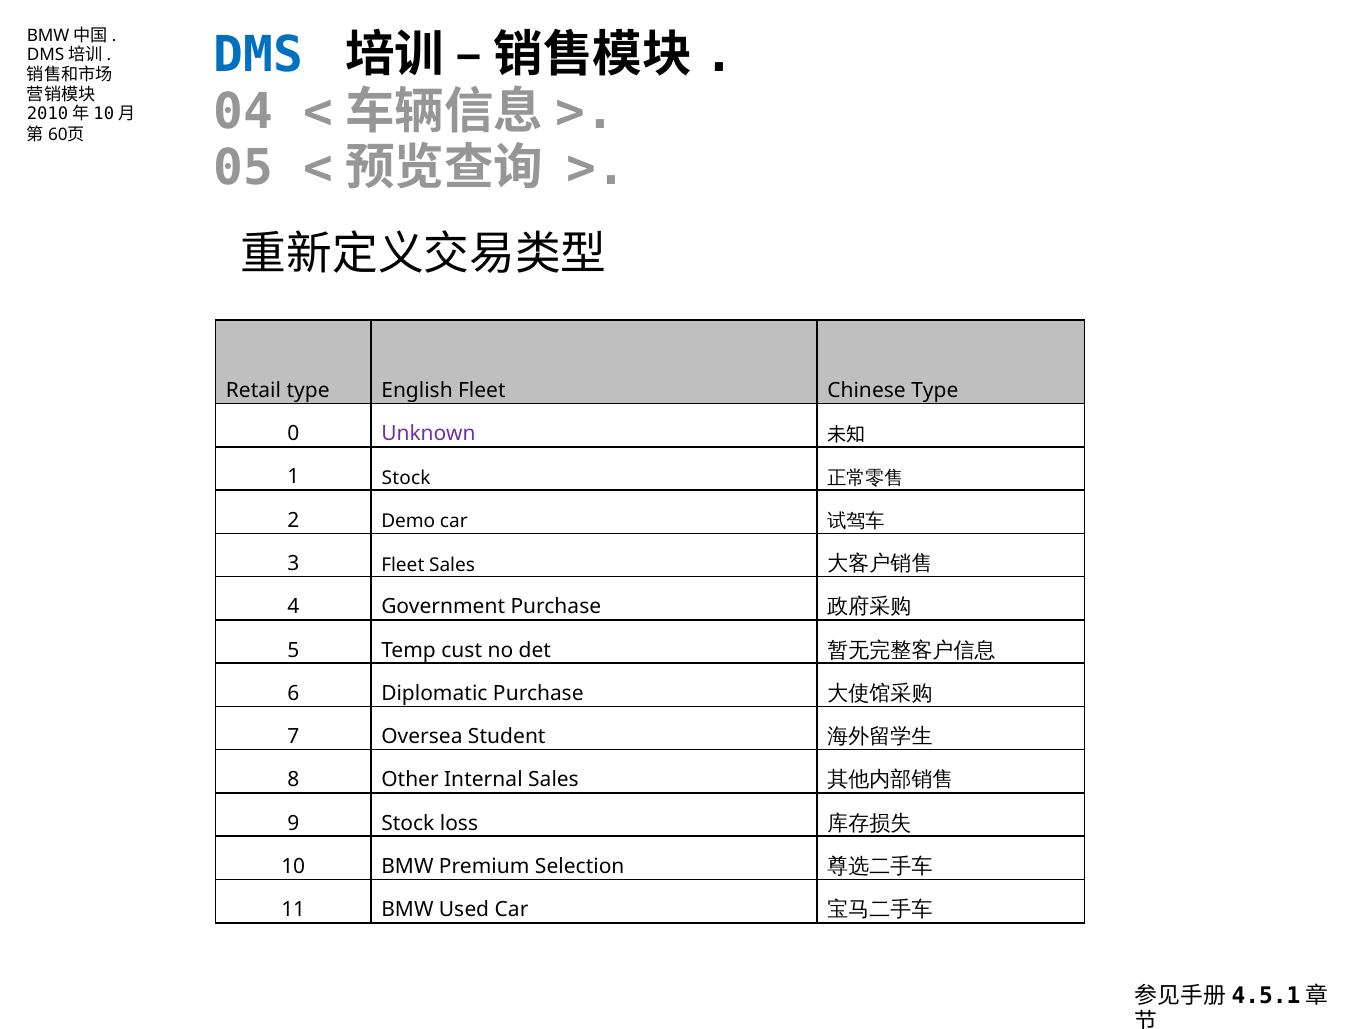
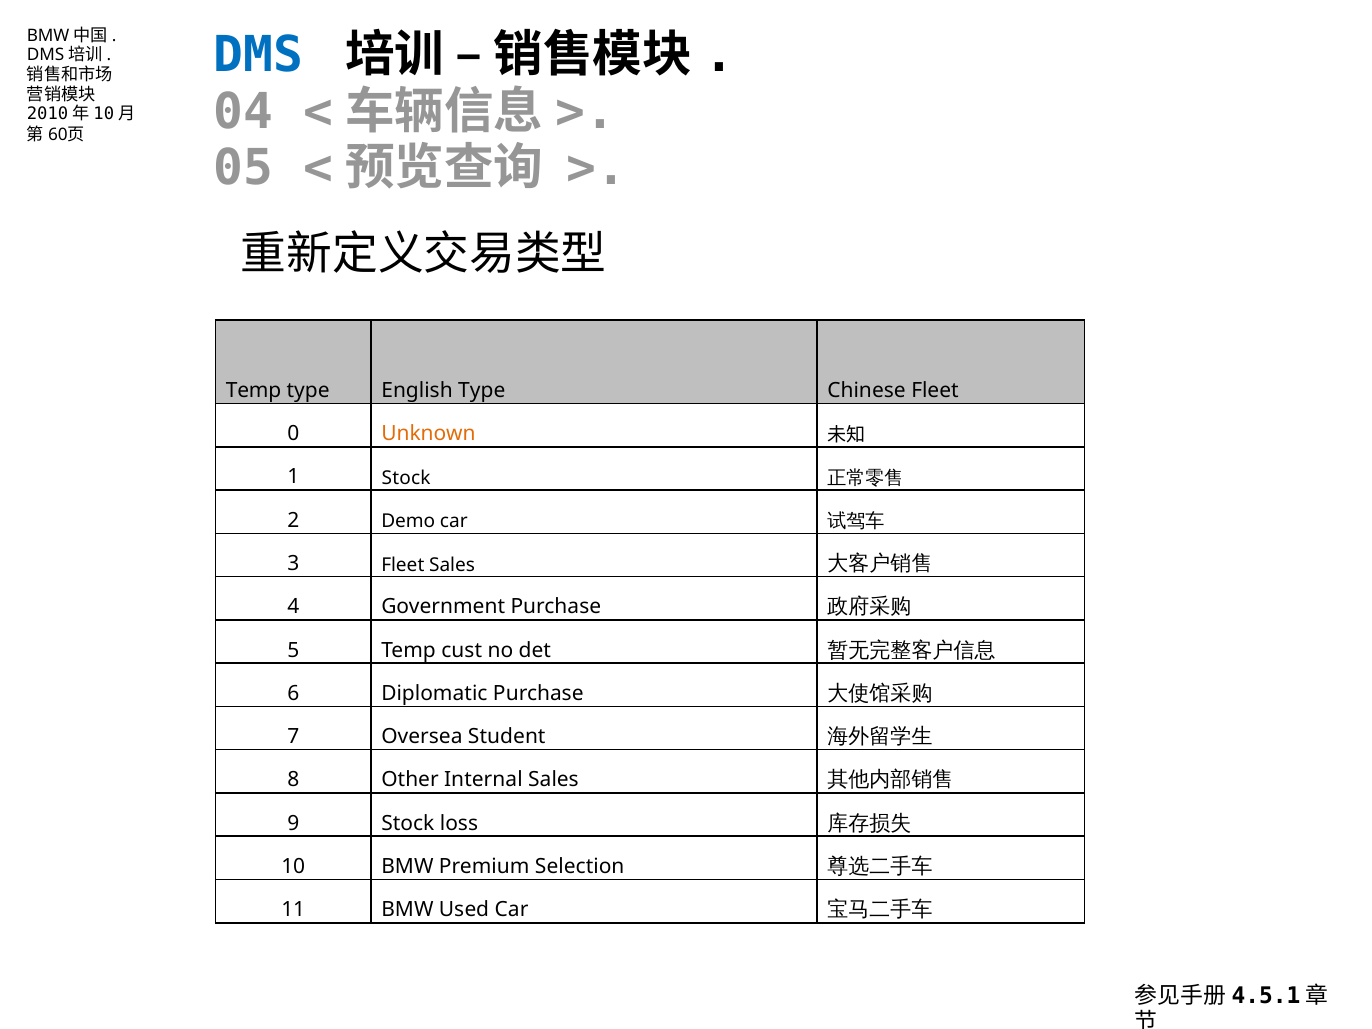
Retail: Retail -> Temp (254, 390)
English Fleet: Fleet -> Type (482, 390)
Chinese Type: Type -> Fleet (935, 390)
Unknown colour: purple -> orange (428, 434)
